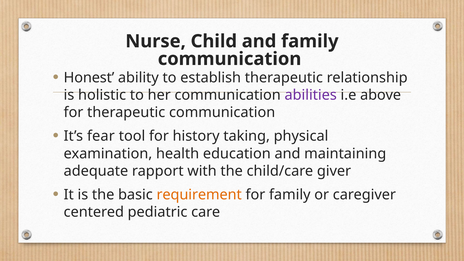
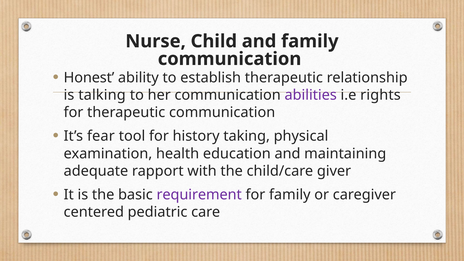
holistic: holistic -> talking (102, 95)
above: above -> rights (380, 95)
requirement colour: orange -> purple (199, 195)
